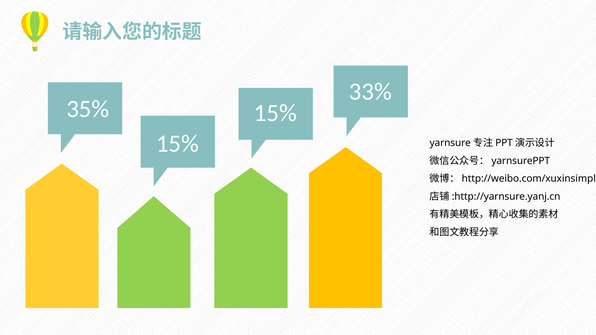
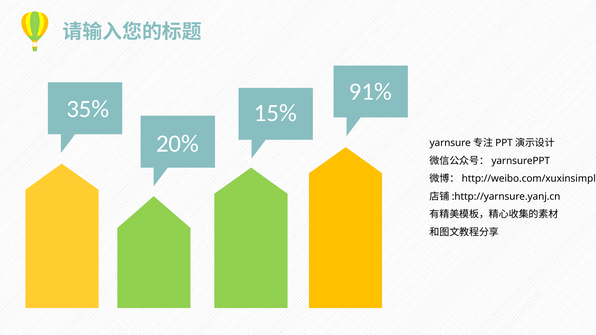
33%: 33% -> 91% (370, 92)
15%: 15% -> 20% (177, 144)
